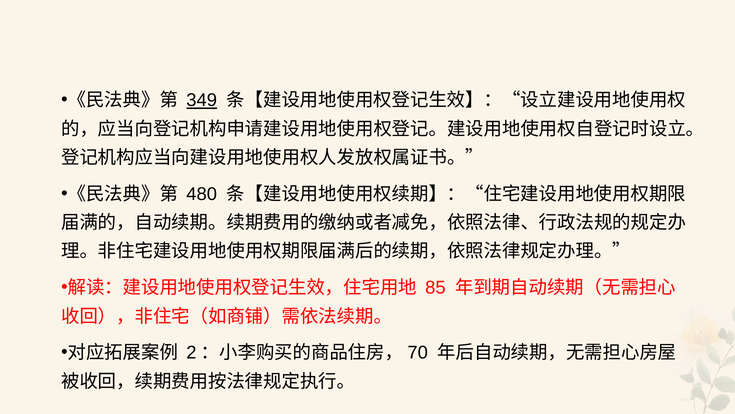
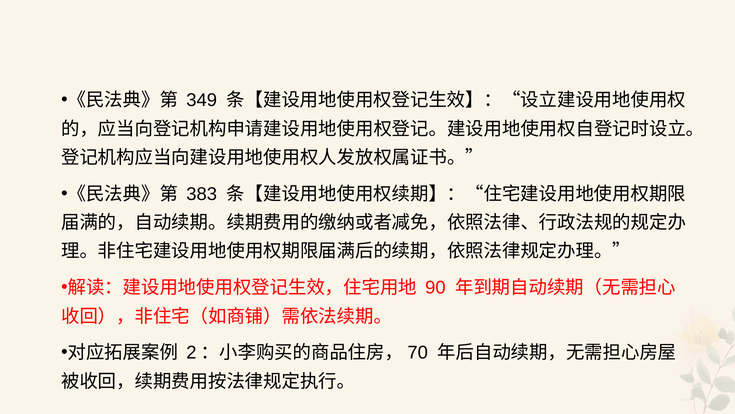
349 underline: present -> none (202, 100)
480: 480 -> 383 (202, 194)
85: 85 -> 90 (435, 287)
